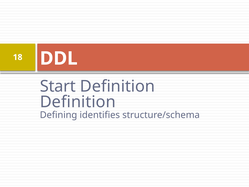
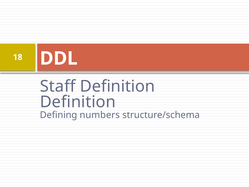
Start: Start -> Staff (58, 86)
identifies: identifies -> numbers (100, 115)
